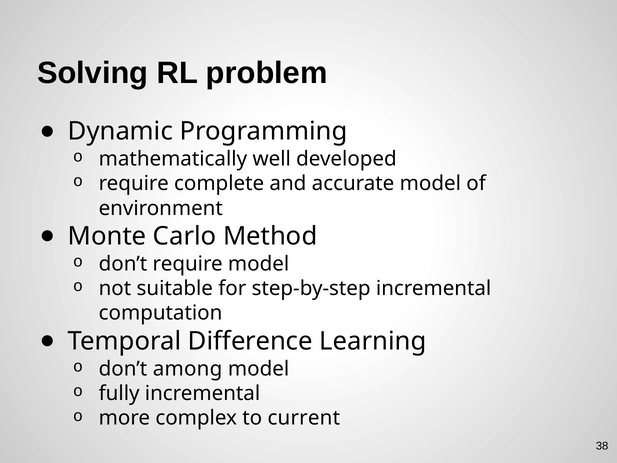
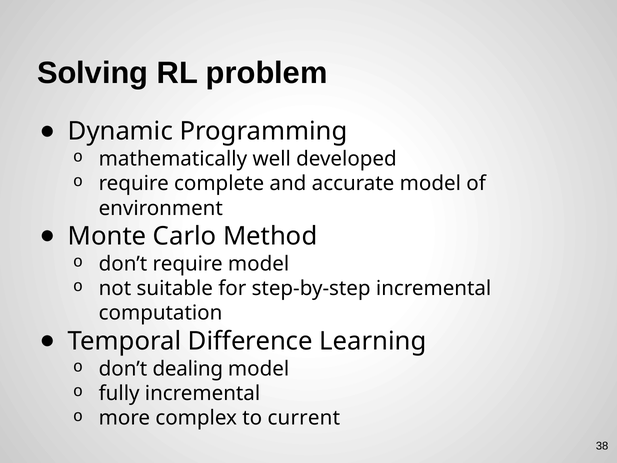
among: among -> dealing (188, 369)
